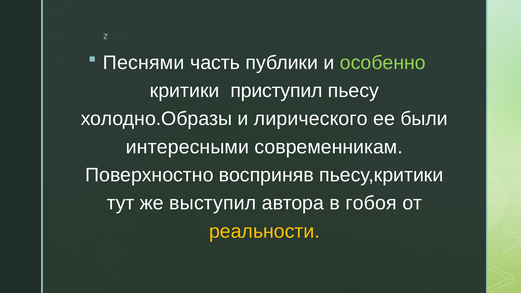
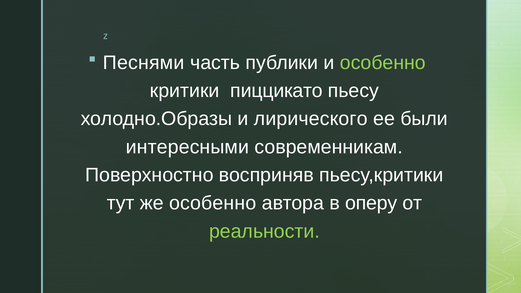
приступил: приступил -> пиццикато (276, 91)
же выступил: выступил -> особенно (213, 203)
гобоя: гобоя -> оперу (371, 203)
реальности colour: yellow -> light green (264, 231)
